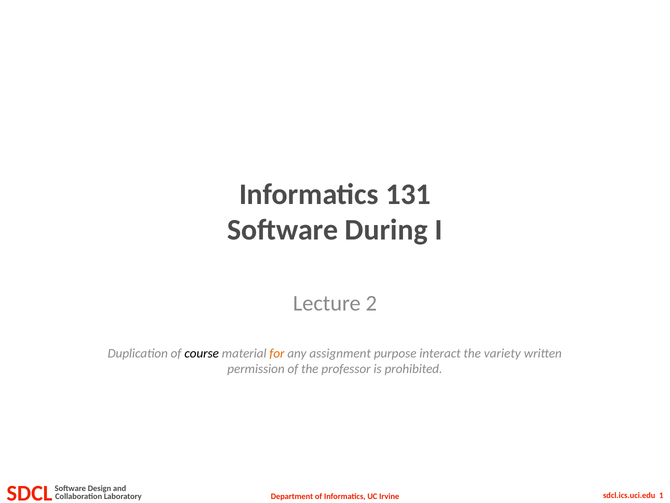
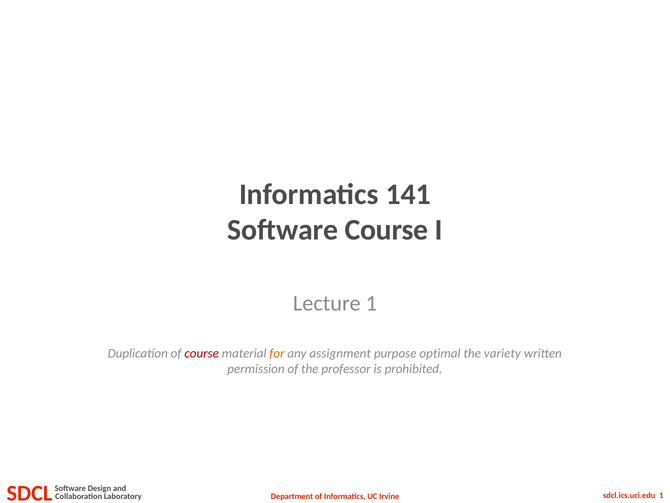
131: 131 -> 141 (408, 194)
Software During: During -> Course (387, 230)
Lecture 2: 2 -> 1 (371, 303)
course colour: black -> red (202, 353)
interact: interact -> optimal (440, 353)
